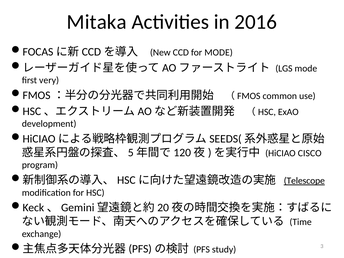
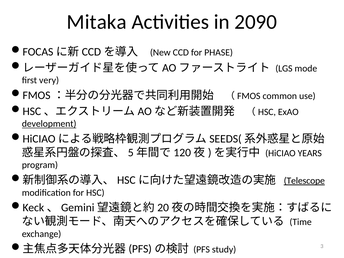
2016: 2016 -> 2090 (256, 22)
for MODE: MODE -> PHASE (219, 52)
development underline: none -> present (49, 124)
CISCO: CISCO -> YEARS (310, 153)
